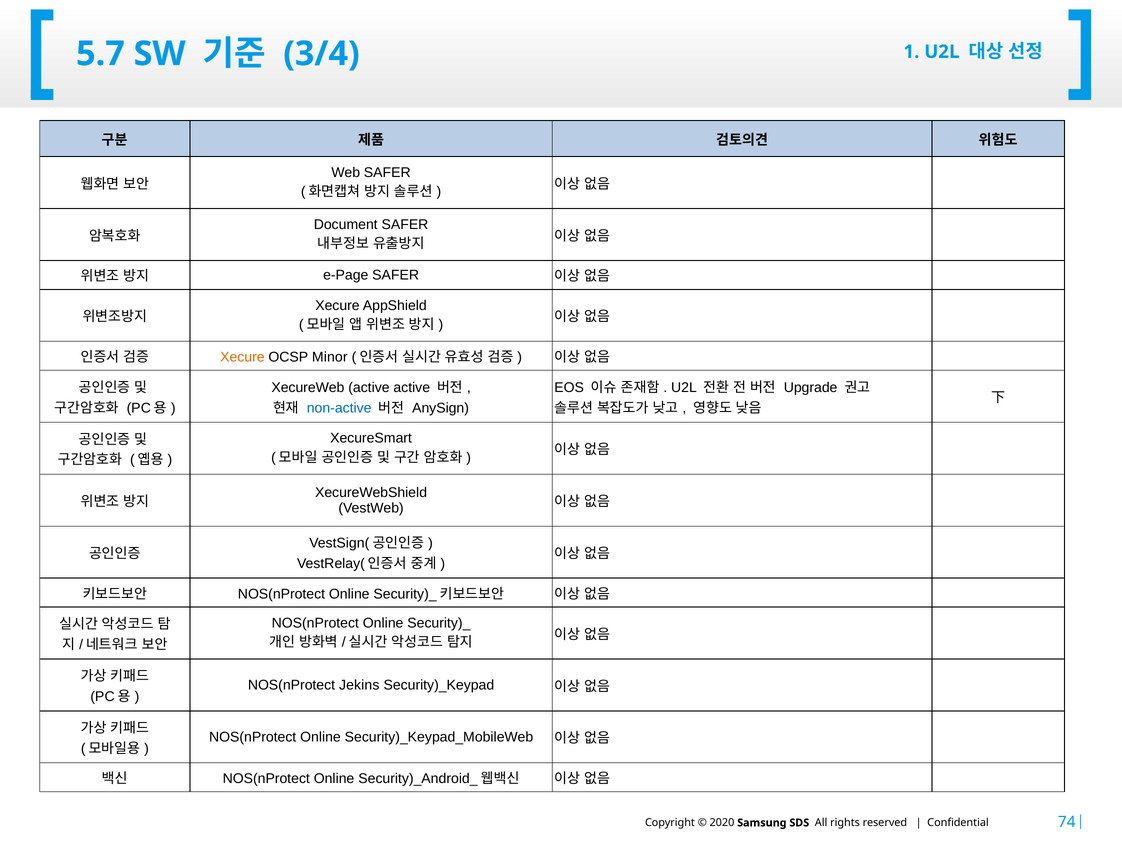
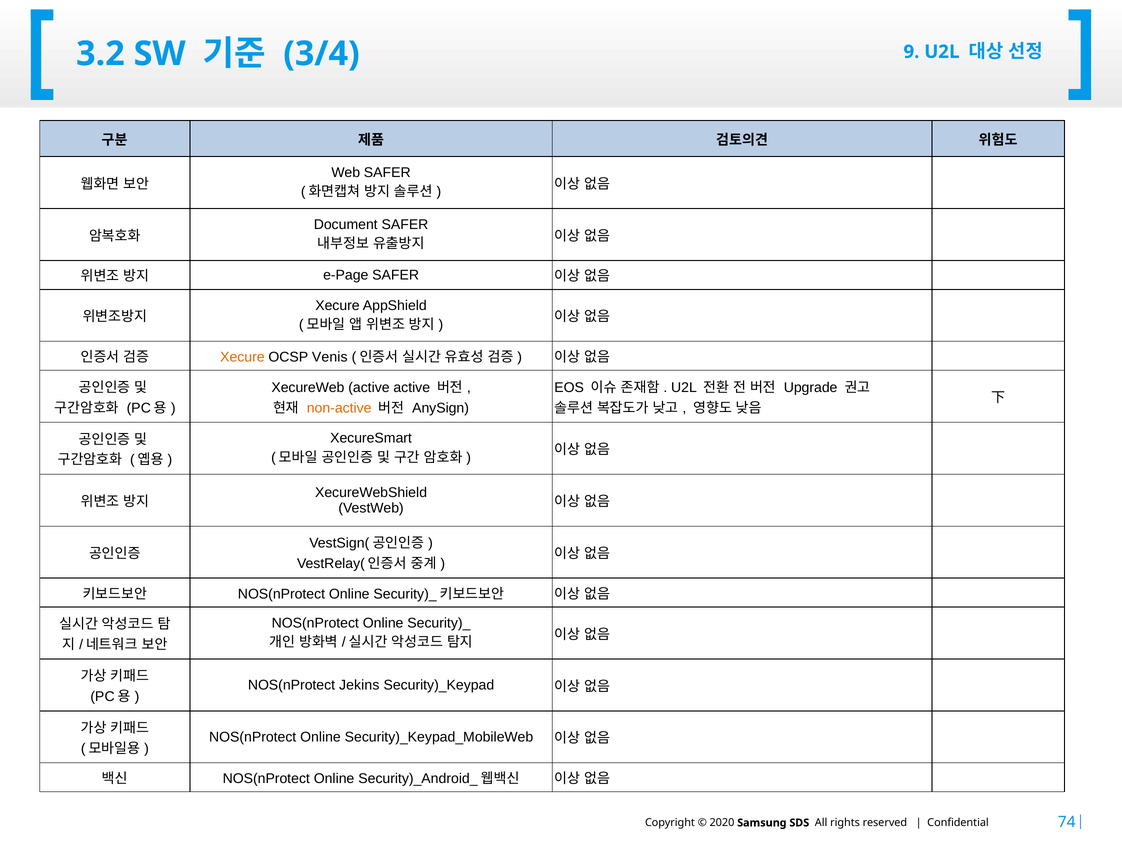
5.7: 5.7 -> 3.2 (100, 54)
1: 1 -> 9 (911, 52)
Minor: Minor -> Venis (330, 357)
non-active colour: blue -> orange (339, 408)
